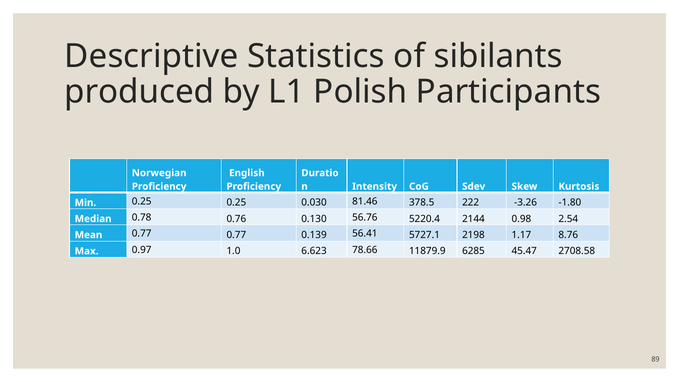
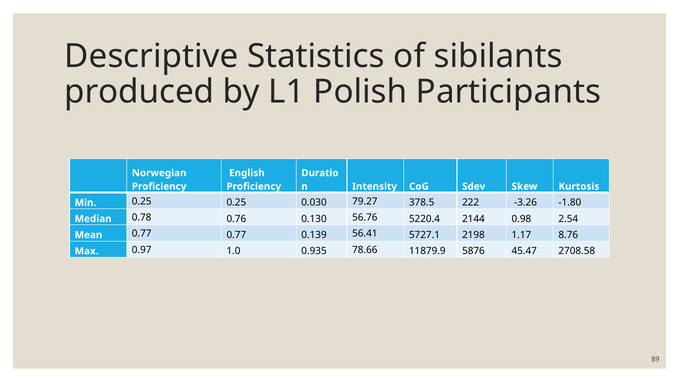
81.46: 81.46 -> 79.27 (365, 201)
6.623: 6.623 -> 0.935 (314, 251)
6285: 6285 -> 5876 (473, 251)
